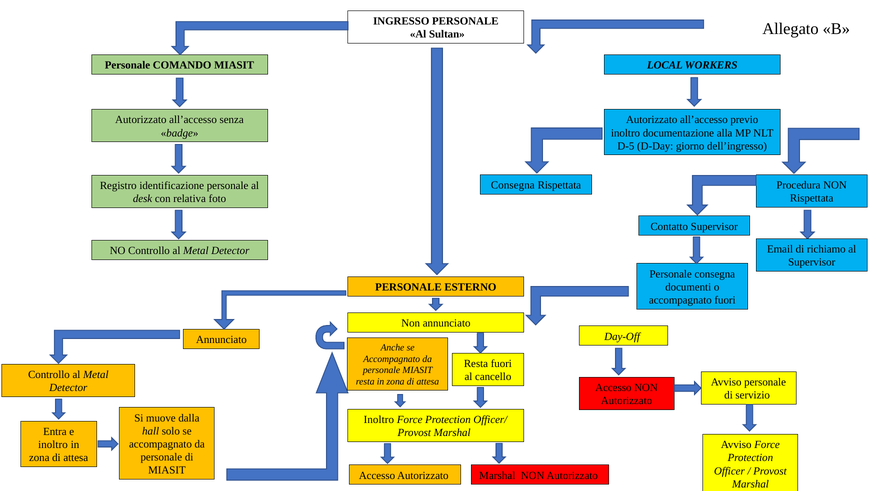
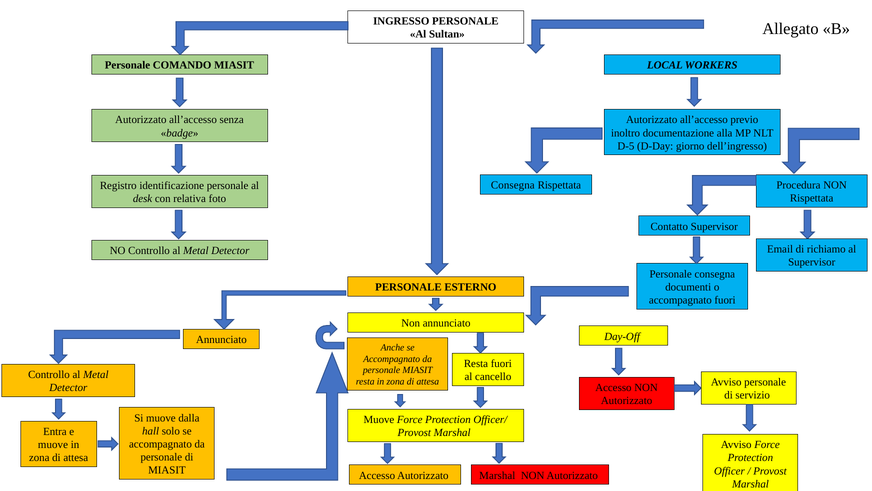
Inoltro: Inoltro -> Muove (379, 419)
inoltro: inoltro -> muove (53, 444)
